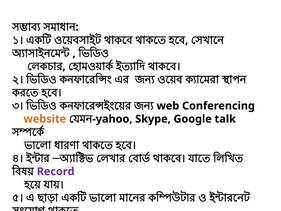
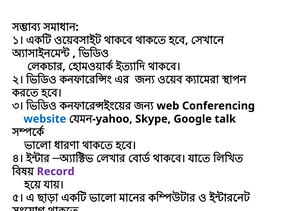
website colour: orange -> blue (45, 119)
